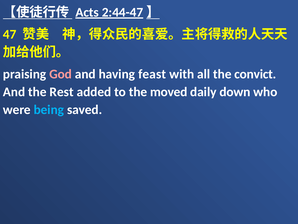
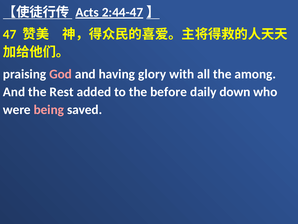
feast: feast -> glory (152, 74)
convict: convict -> among (255, 74)
moved: moved -> before (169, 92)
being colour: light blue -> pink (49, 110)
